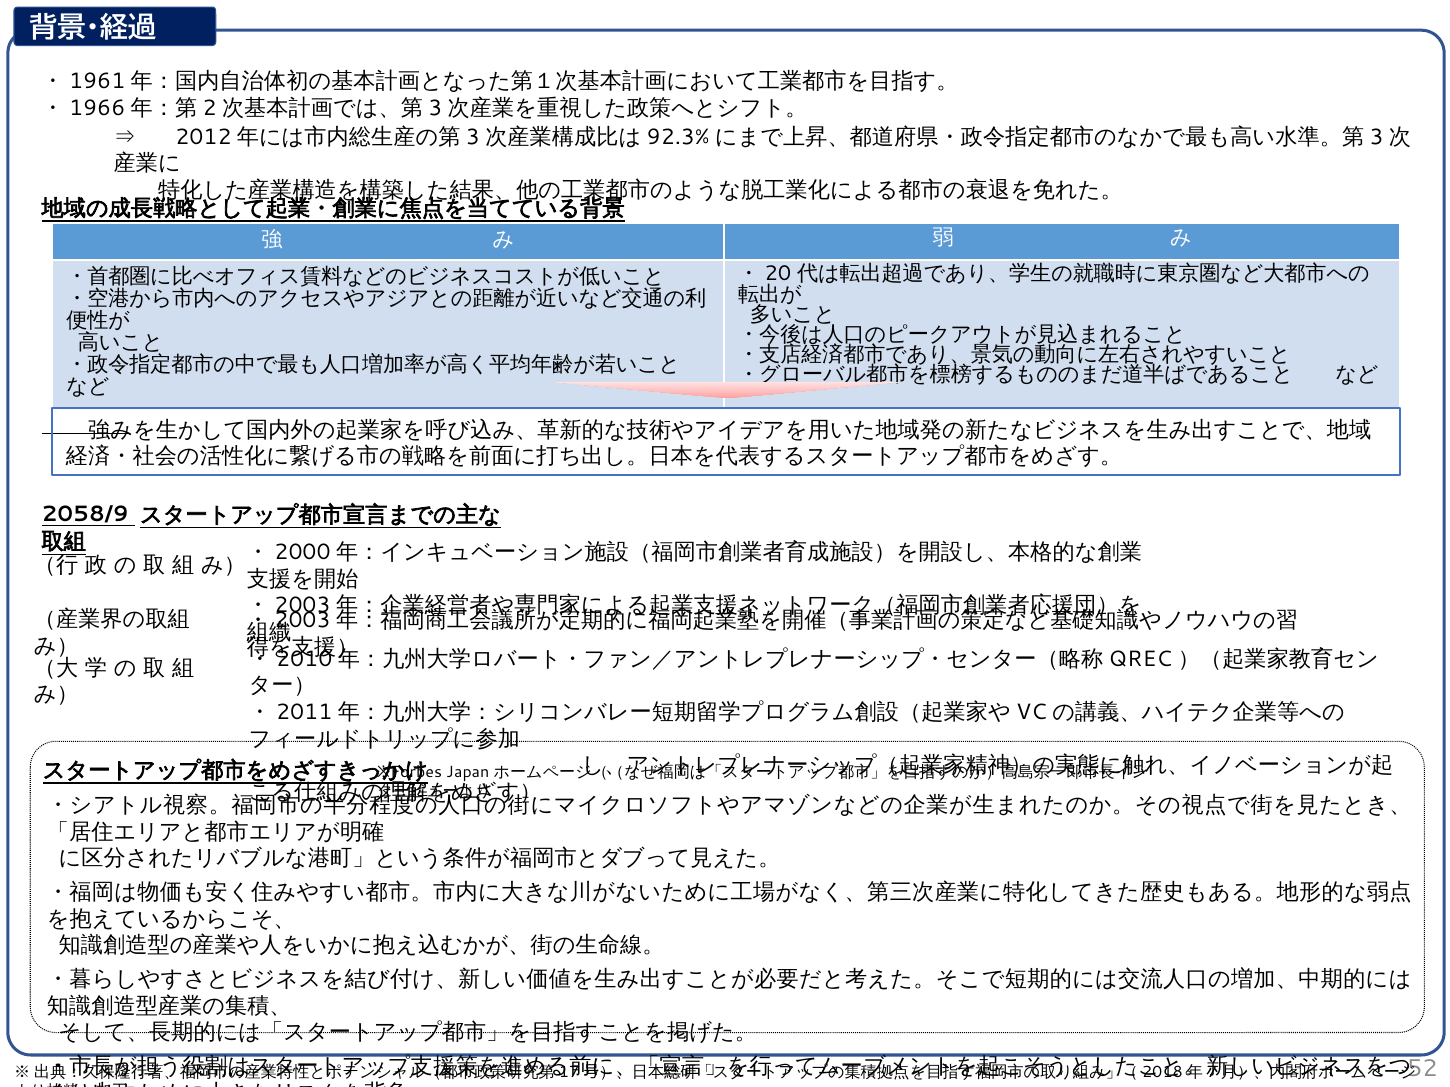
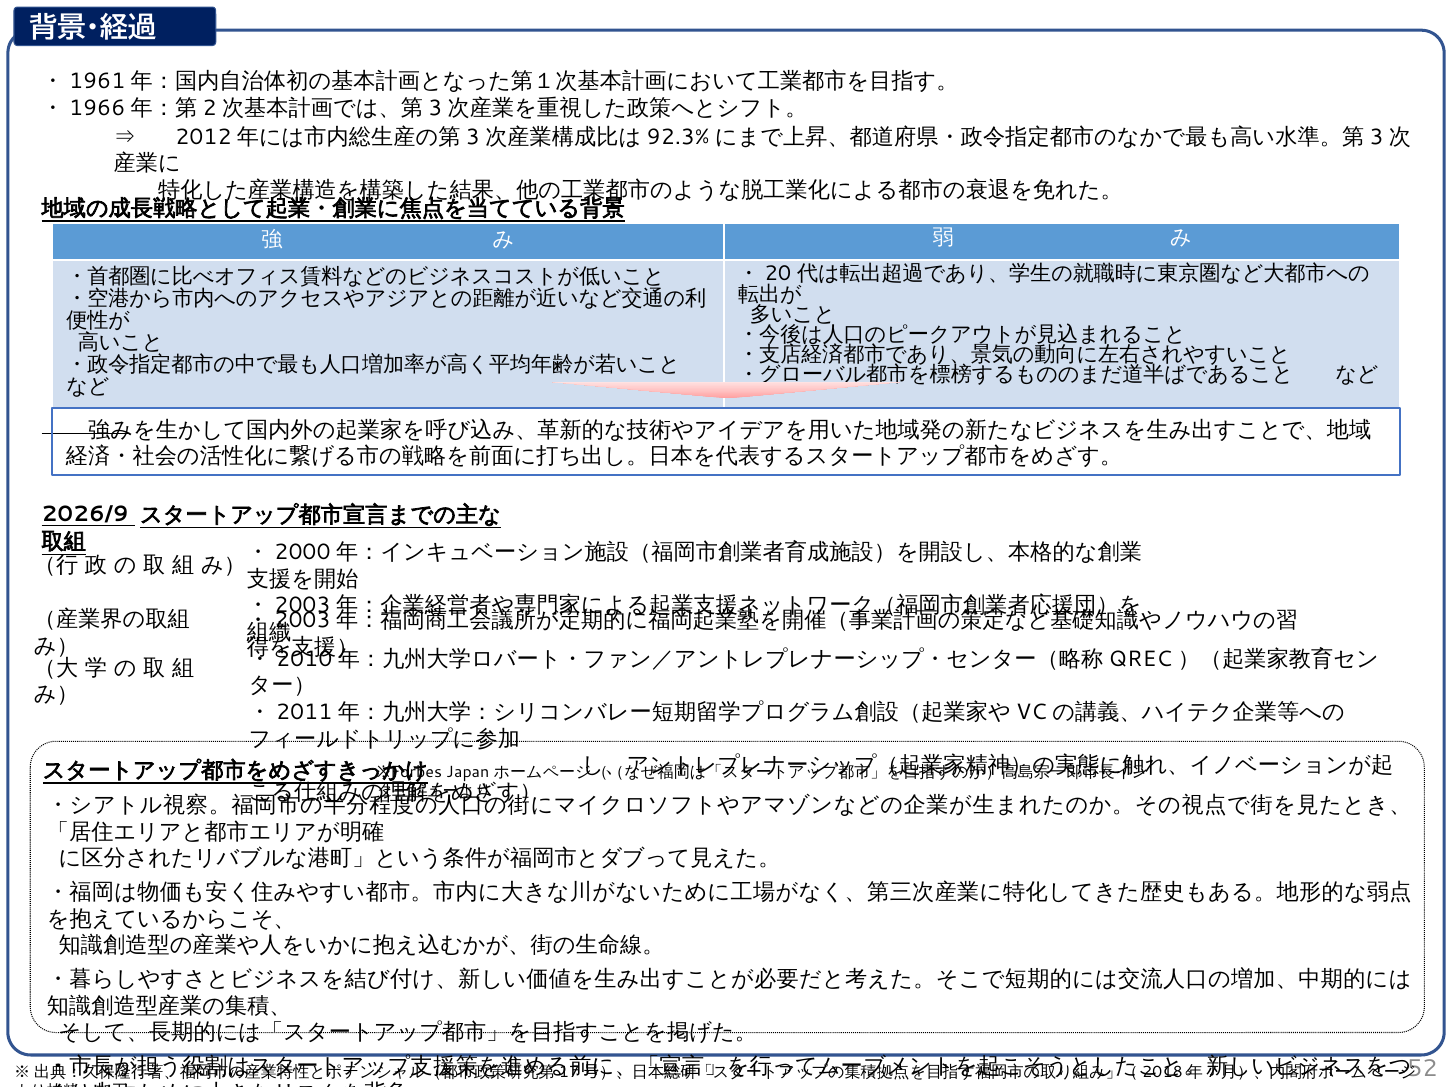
2058/9: 2058/9 -> 2026/9 (85, 515)
